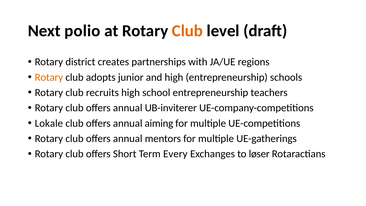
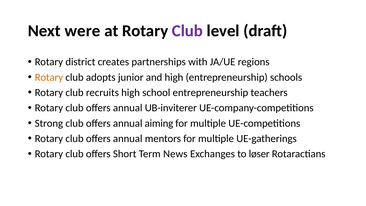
polio: polio -> were (82, 31)
Club colour: orange -> purple (187, 31)
Lokale: Lokale -> Strong (49, 123)
Every: Every -> News (175, 154)
